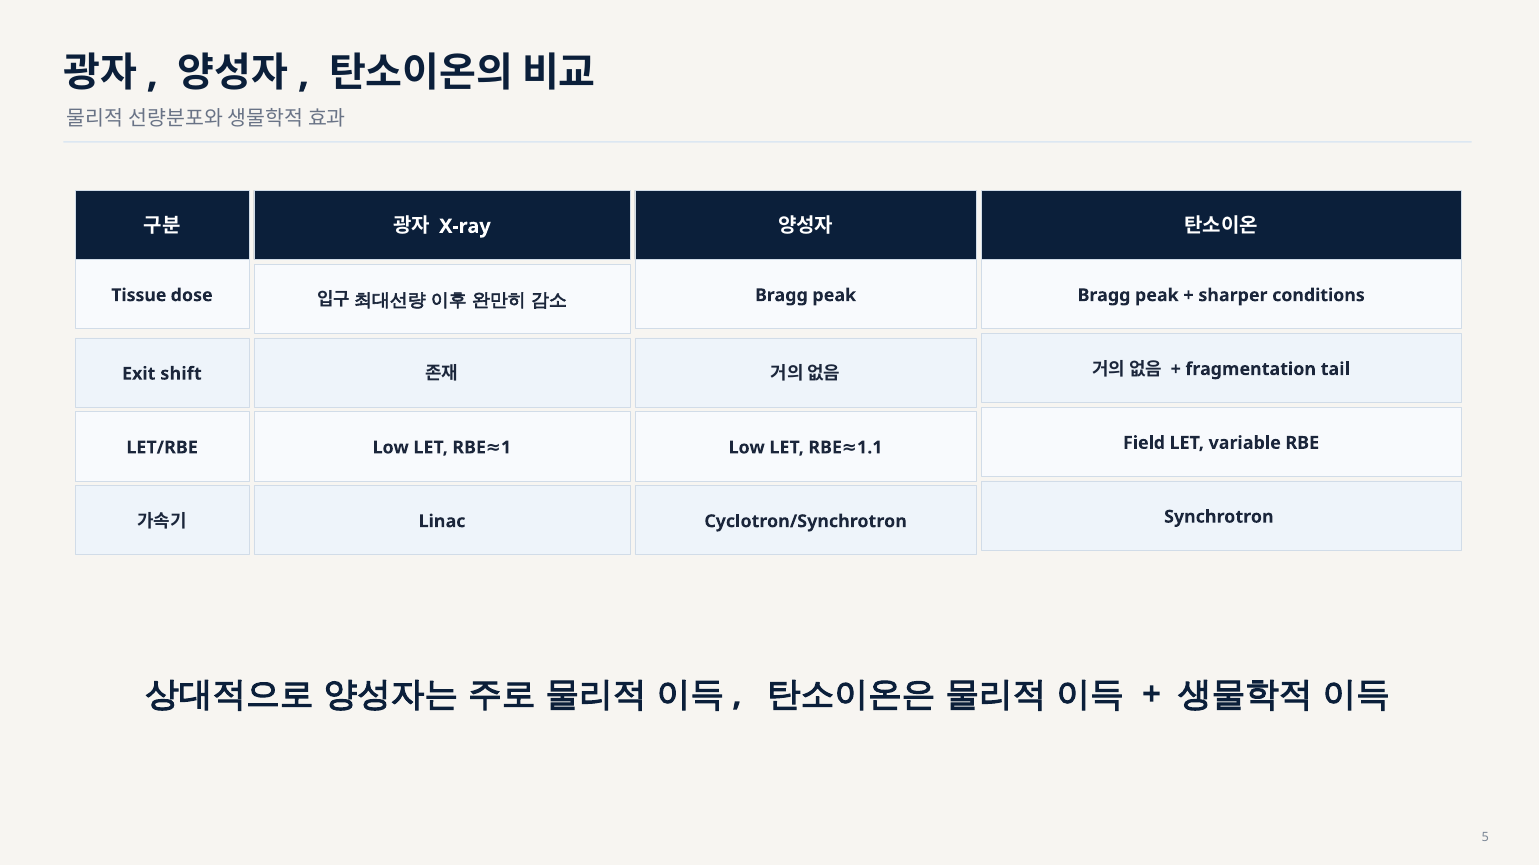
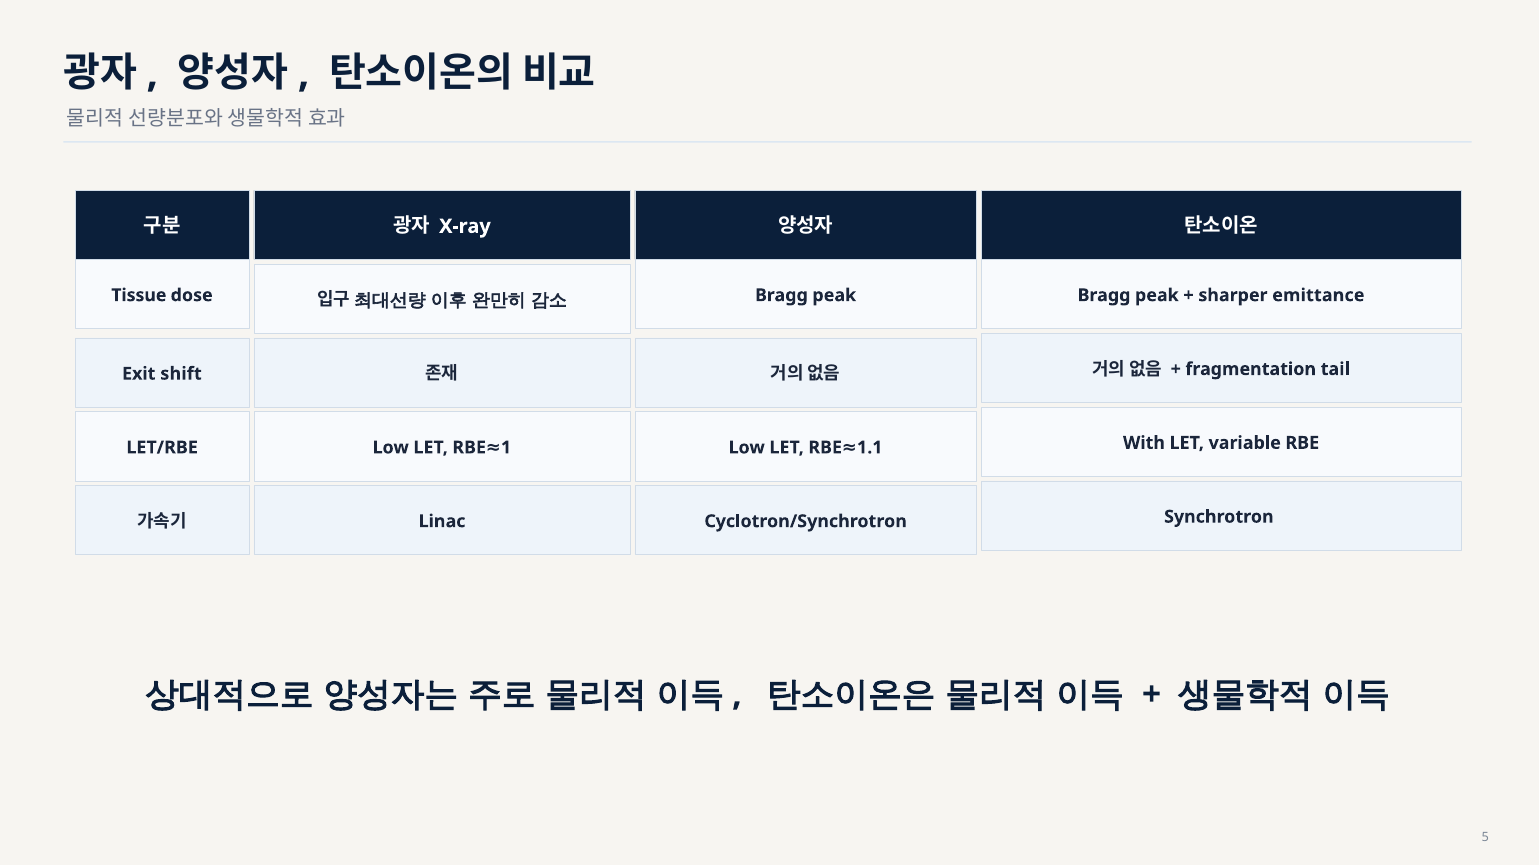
conditions: conditions -> emittance (1318, 295)
Field: Field -> With (1144, 443)
